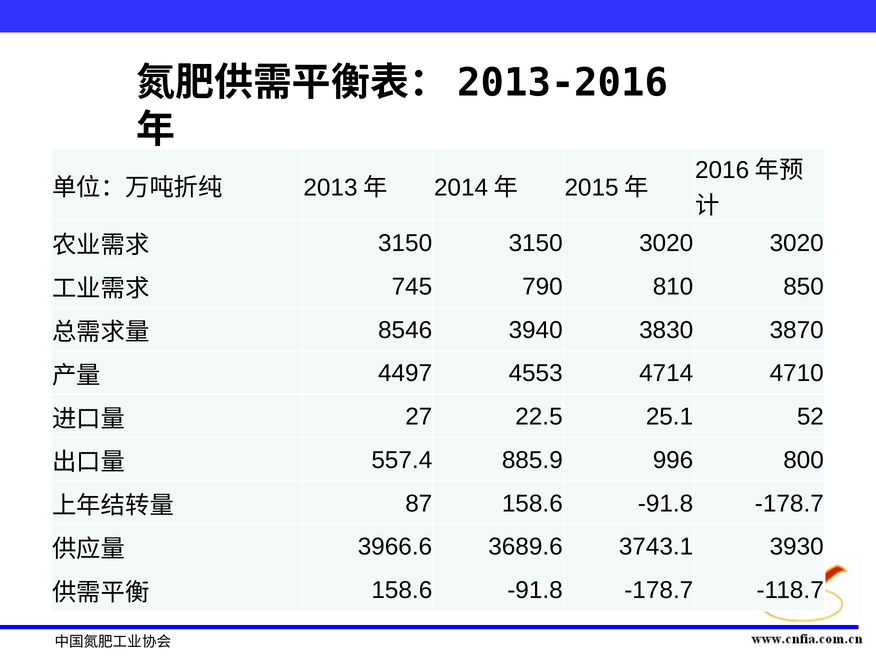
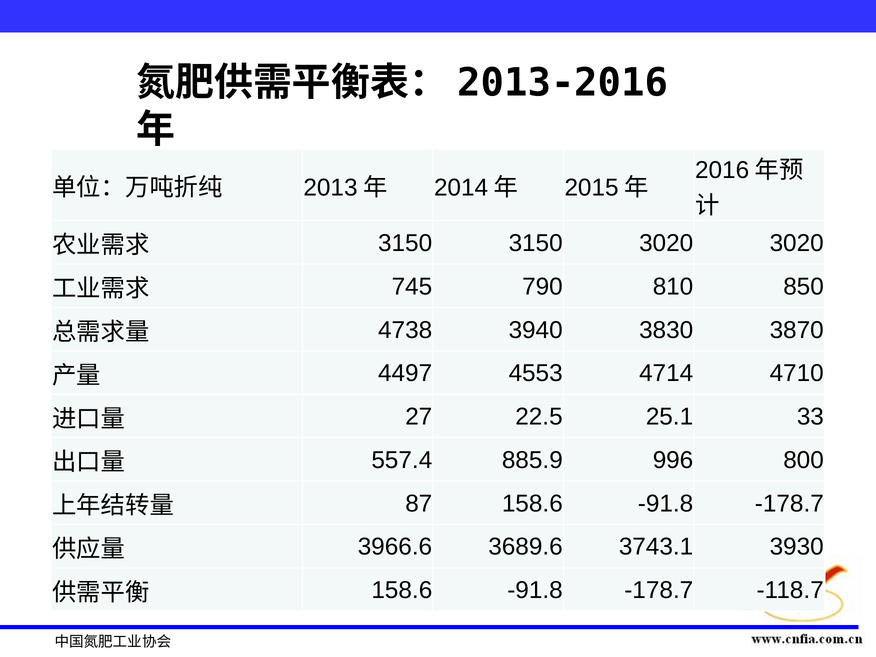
8546: 8546 -> 4738 (405, 330)
52: 52 -> 33 (810, 417)
